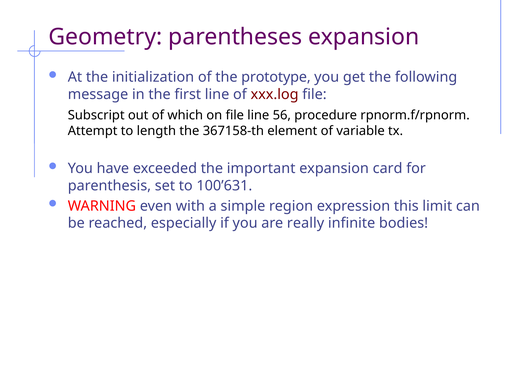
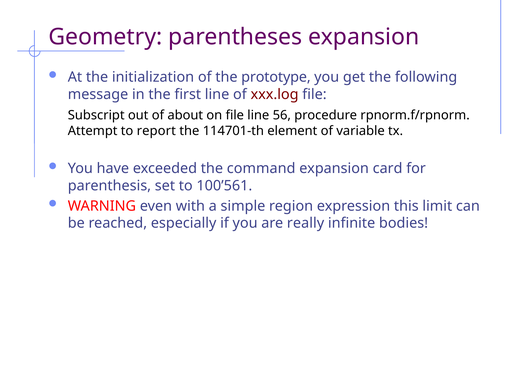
which: which -> about (185, 115)
length: length -> report (156, 131)
367158-th: 367158-th -> 114701-th (233, 131)
important: important -> command (261, 168)
100’631: 100’631 -> 100’561 (224, 186)
